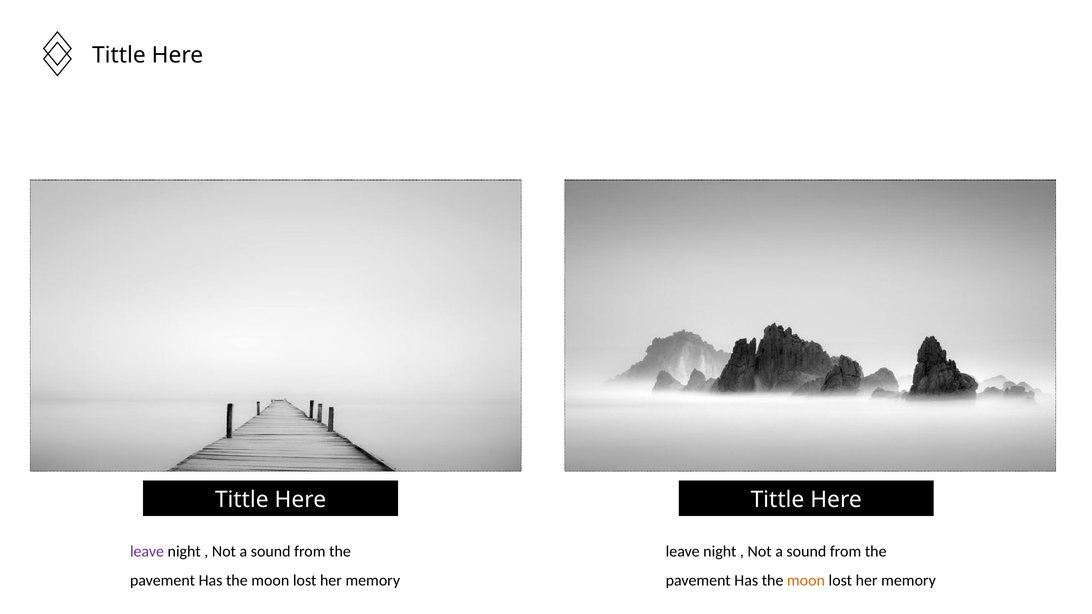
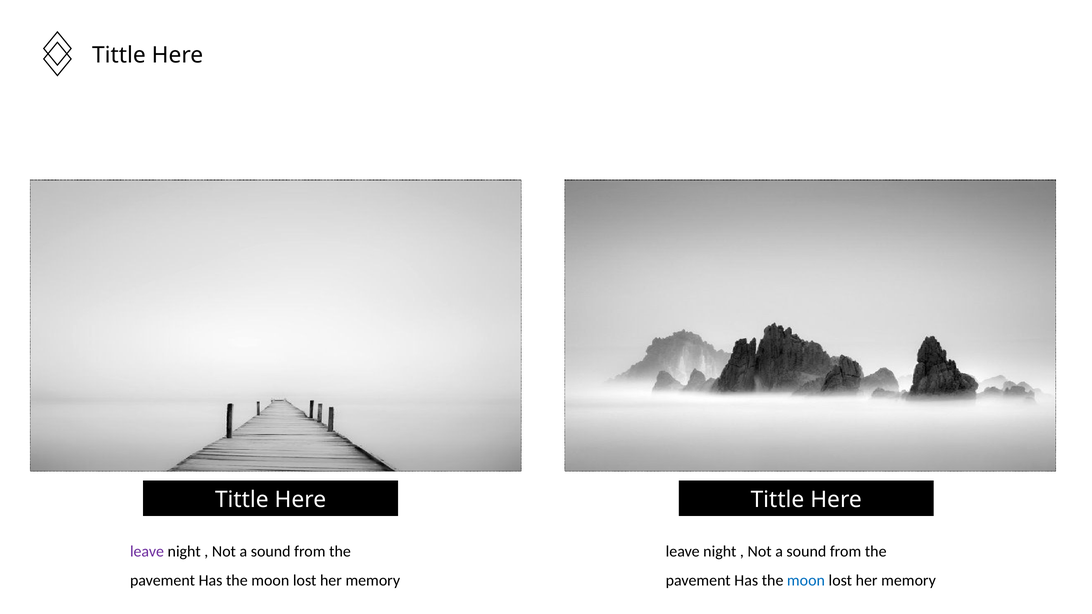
moon colour: orange -> blue (806, 581)
